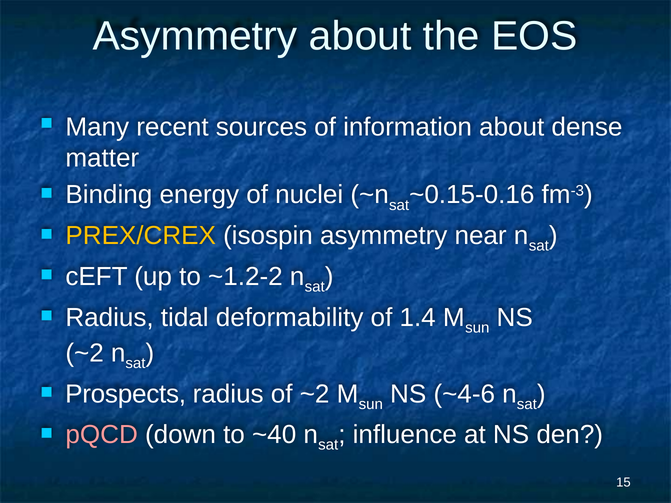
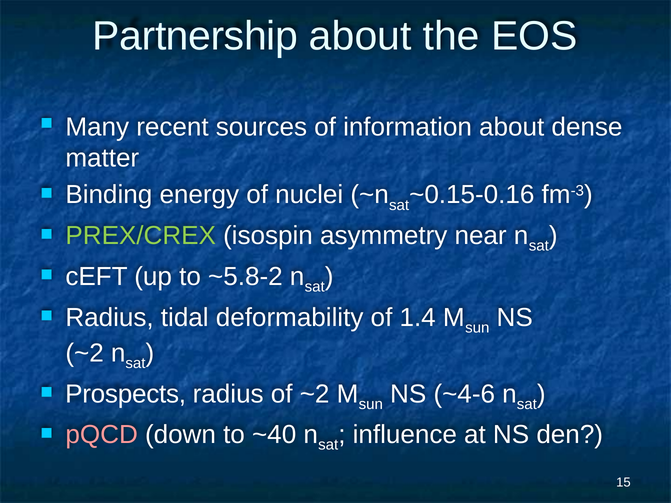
Asymmetry: Asymmetry -> Partnership (195, 36)
PREX/CREX colour: yellow -> light green (141, 236)
~1.2-2: ~1.2-2 -> ~5.8-2 (245, 277)
